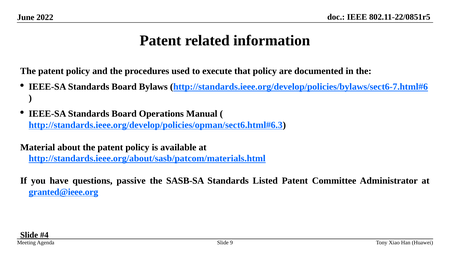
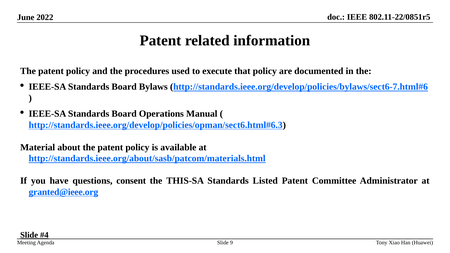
passive: passive -> consent (131, 181)
SASB-SA: SASB-SA -> THIS-SA (185, 181)
